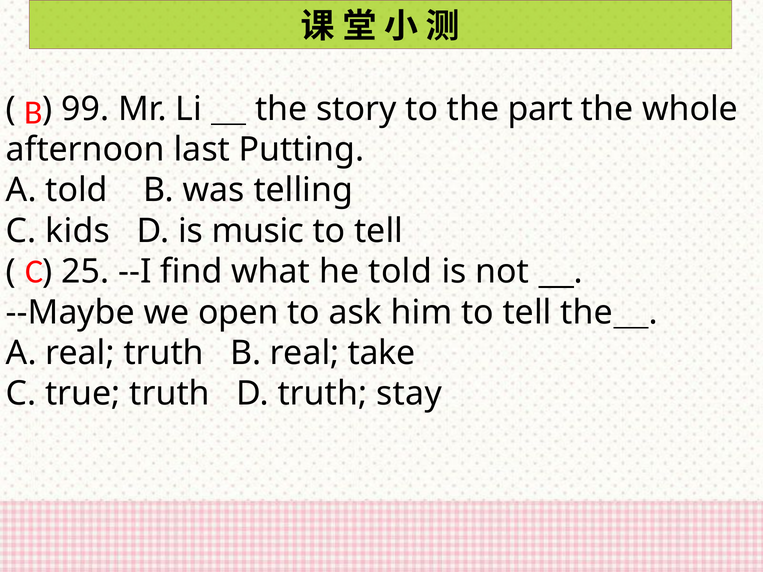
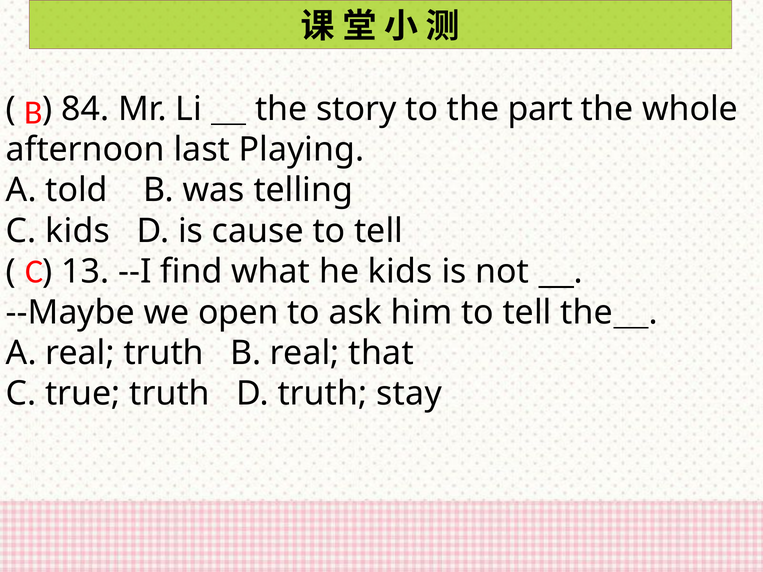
99: 99 -> 84 (85, 109)
Putting: Putting -> Playing (301, 150)
music: music -> cause (258, 231)
25: 25 -> 13 (85, 272)
he told: told -> kids (400, 272)
take: take -> that (381, 353)
